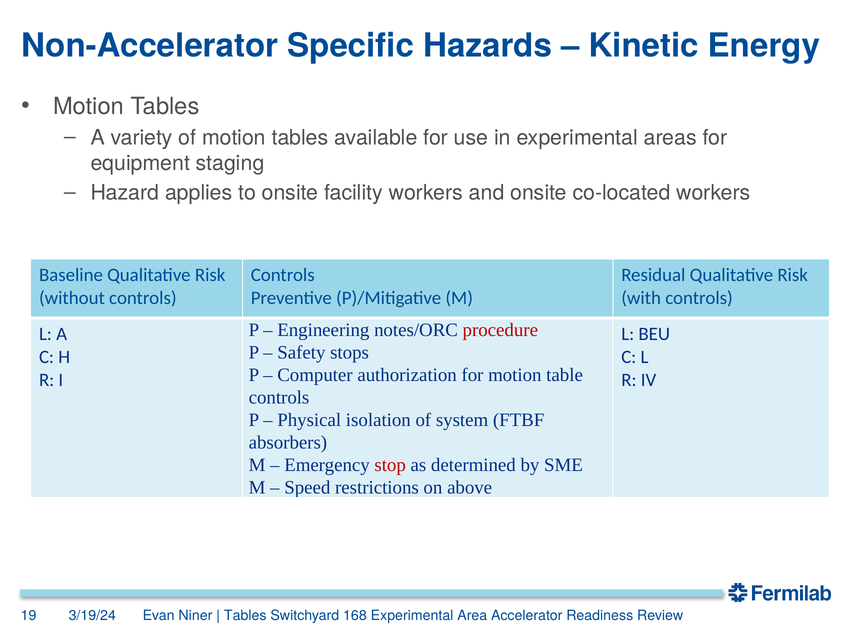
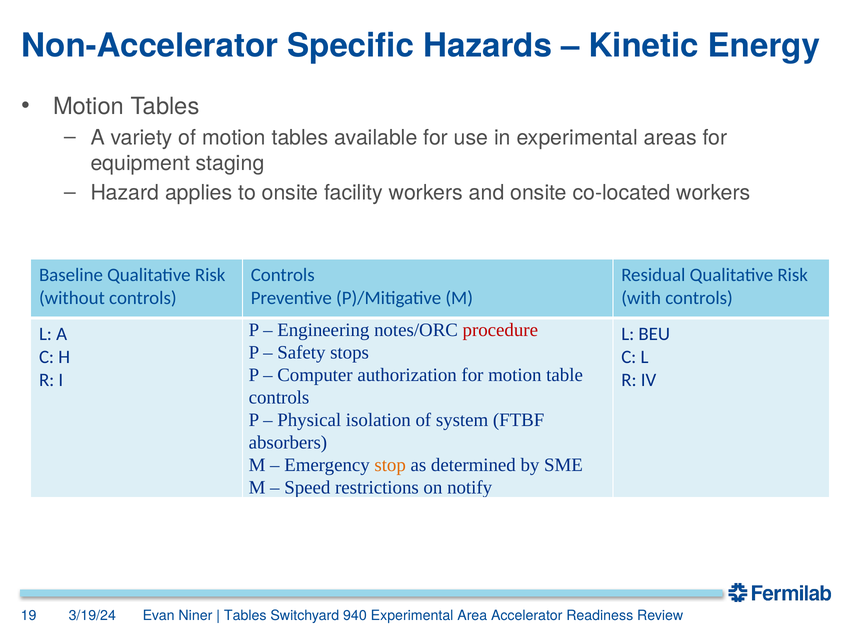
stop colour: red -> orange (390, 465)
above: above -> notify (470, 487)
168: 168 -> 940 (355, 616)
